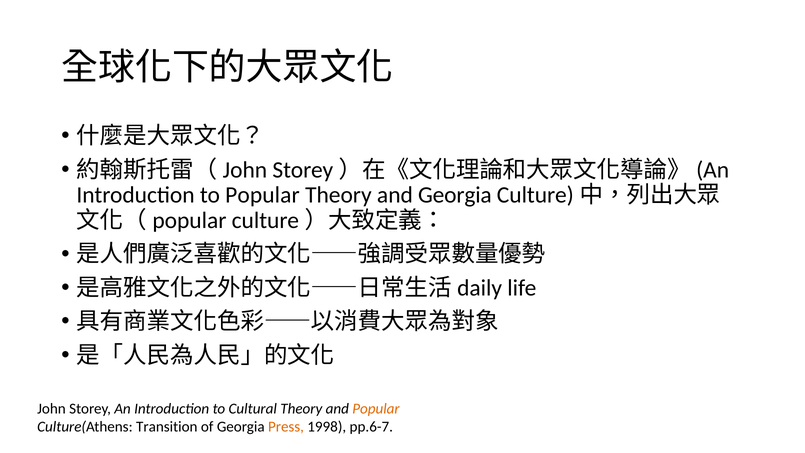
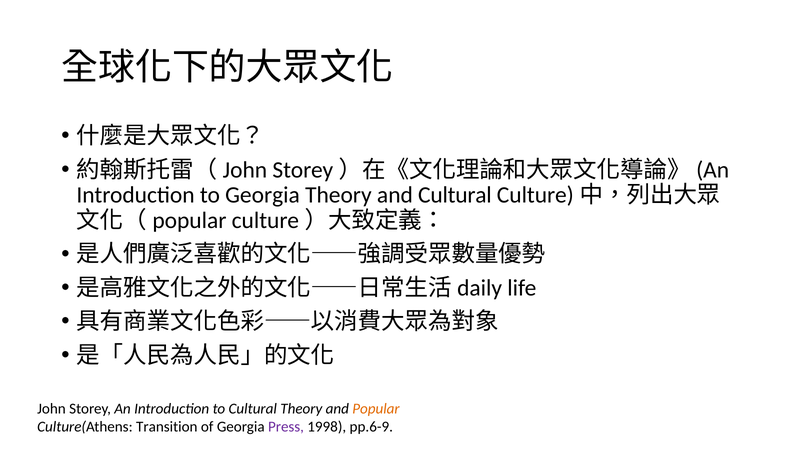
to Popular: Popular -> Georgia (263, 195)
and Georgia: Georgia -> Cultural (455, 195)
Press colour: orange -> purple (286, 427)
pp.6-7: pp.6-7 -> pp.6-9 (371, 427)
